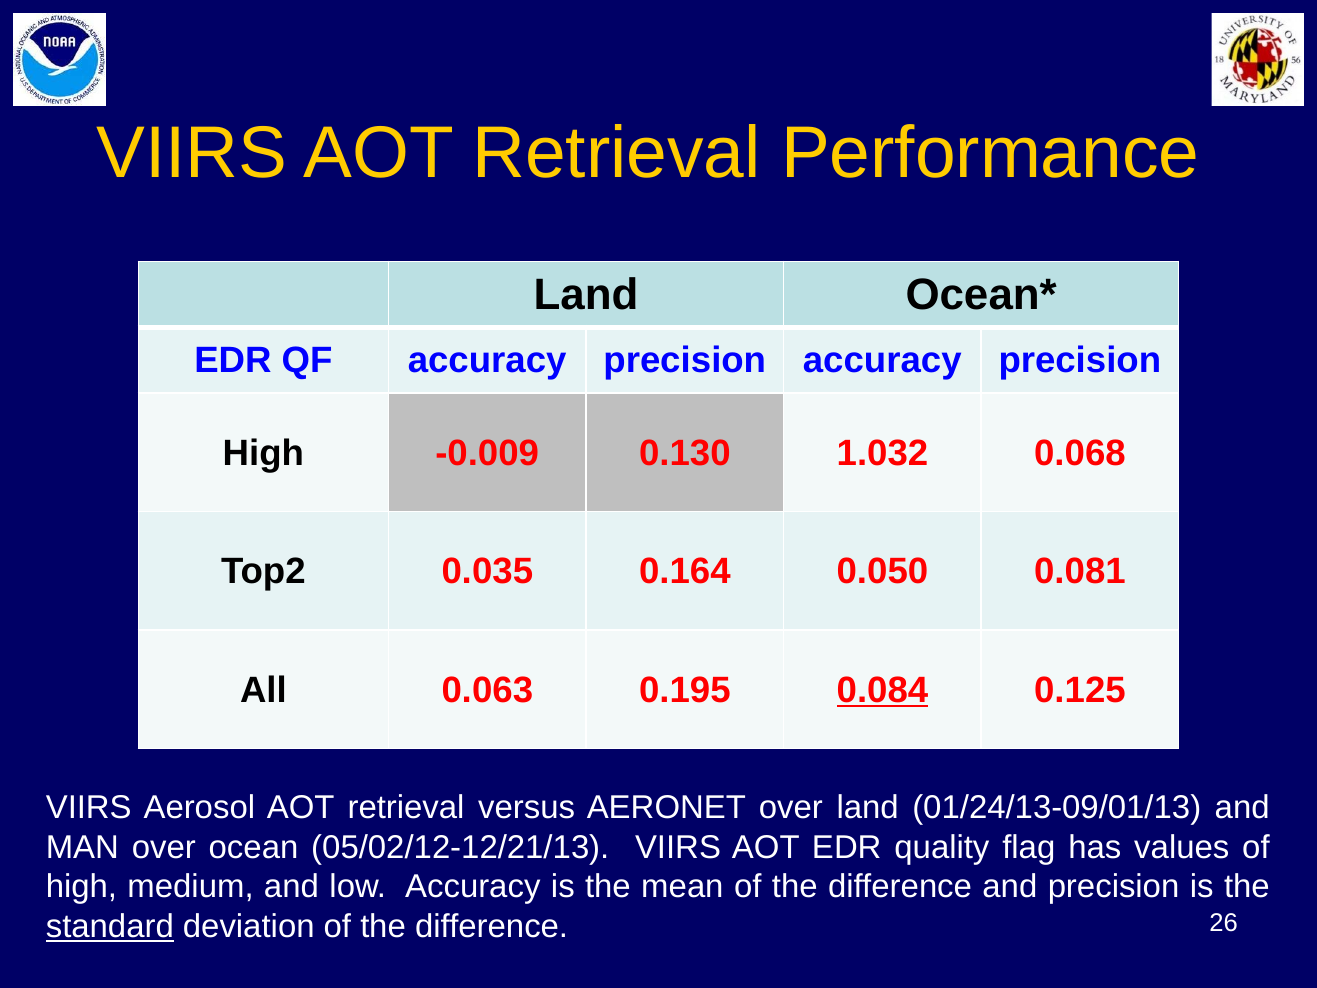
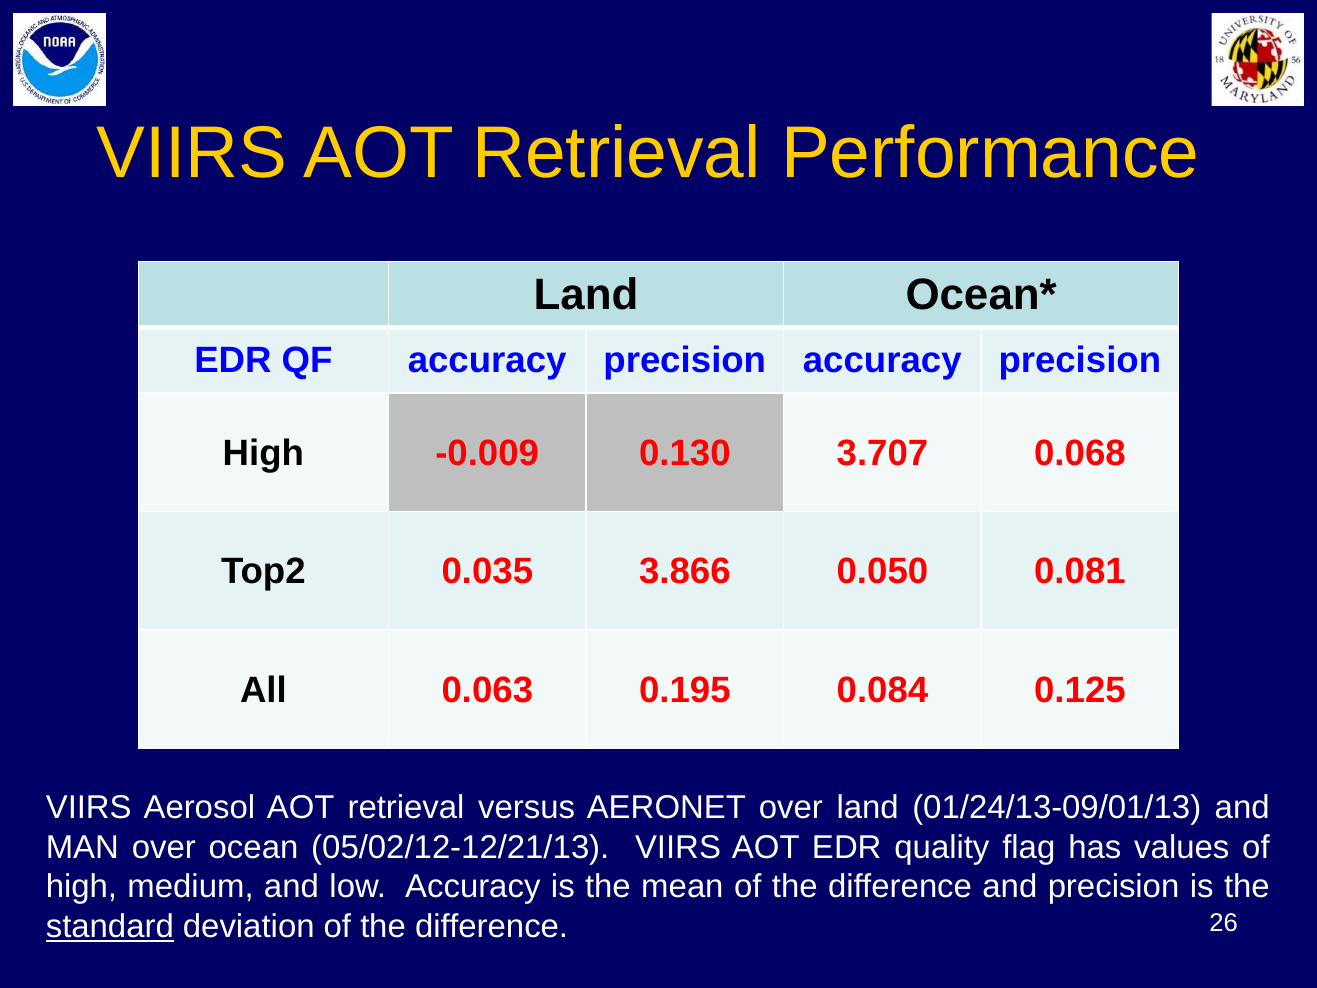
1.032: 1.032 -> 3.707 (882, 453)
0.164: 0.164 -> 3.866 (685, 571)
0.084 underline: present -> none (882, 690)
